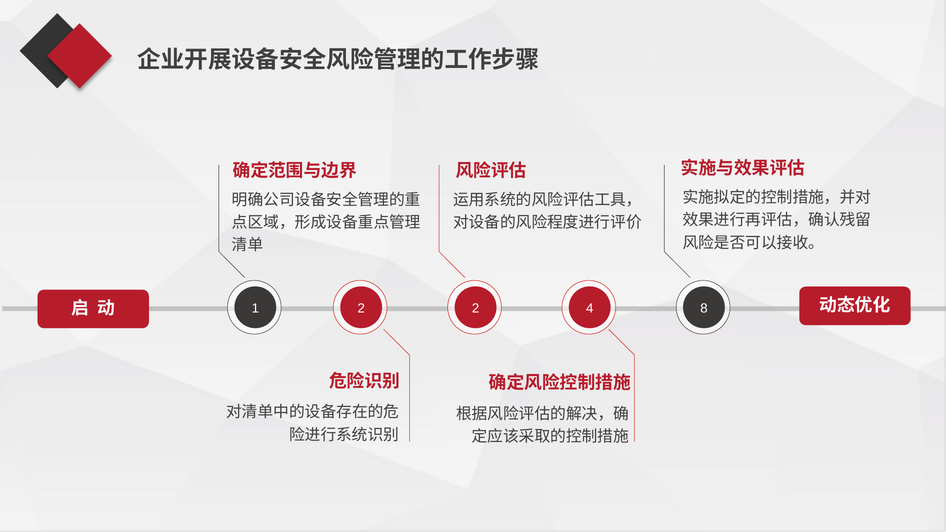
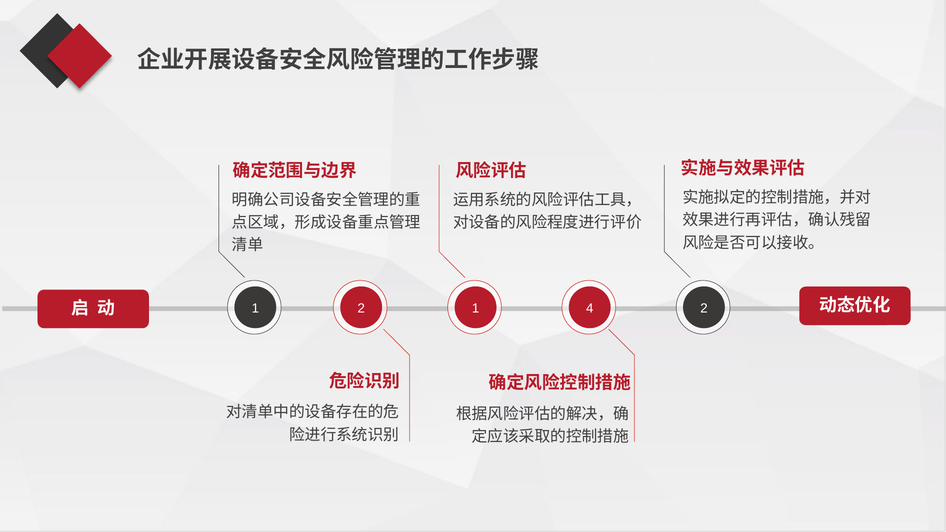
2: 2 -> 1 (476, 308)
4 8: 8 -> 2 (704, 308)
